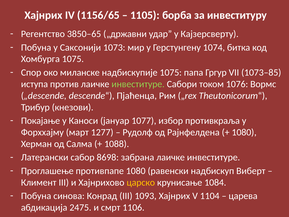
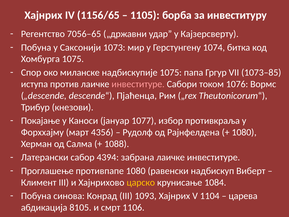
3850–65: 3850–65 -> 7056–65 (84, 34)
инвеституре colour: light green -> pink (138, 84)
1277: 1277 -> 4356 (102, 132)
8698: 8698 -> 4394 (108, 157)
2475: 2475 -> 8105 (80, 207)
